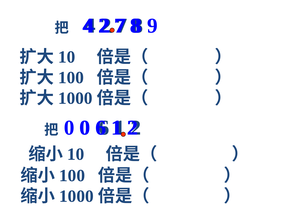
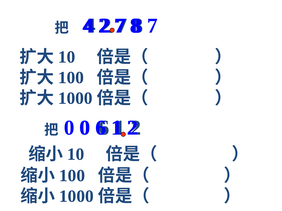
9: 9 -> 7 (152, 26)
